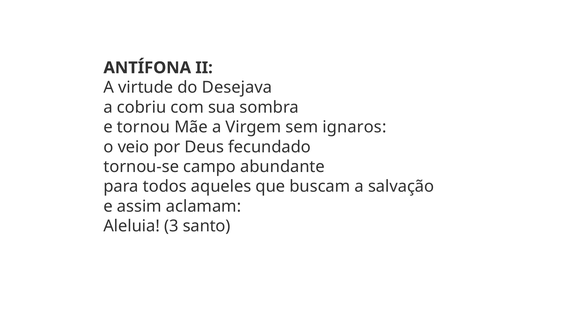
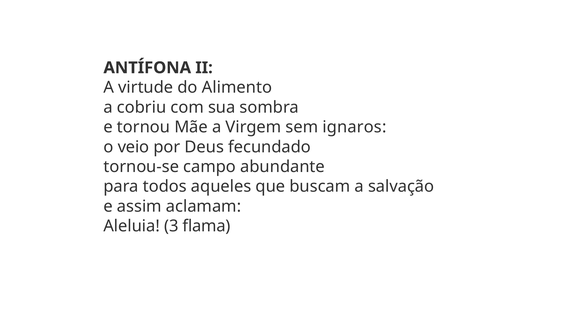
Desejava: Desejava -> Alimento (237, 88)
santo: santo -> flama (207, 226)
